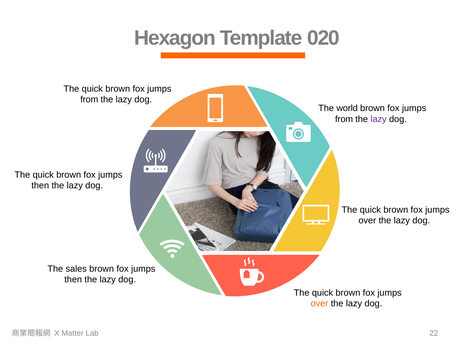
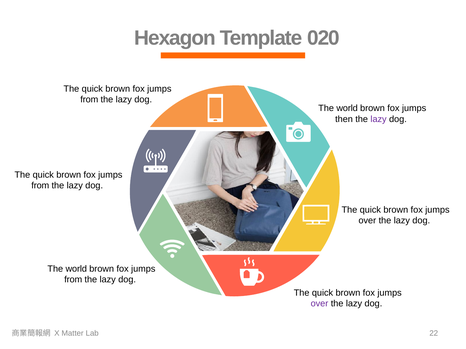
from: from -> then (344, 119)
then: then -> from (40, 186)
sales: sales -> world (76, 269)
then: then -> from (73, 280)
over colour: orange -> purple (319, 304)
